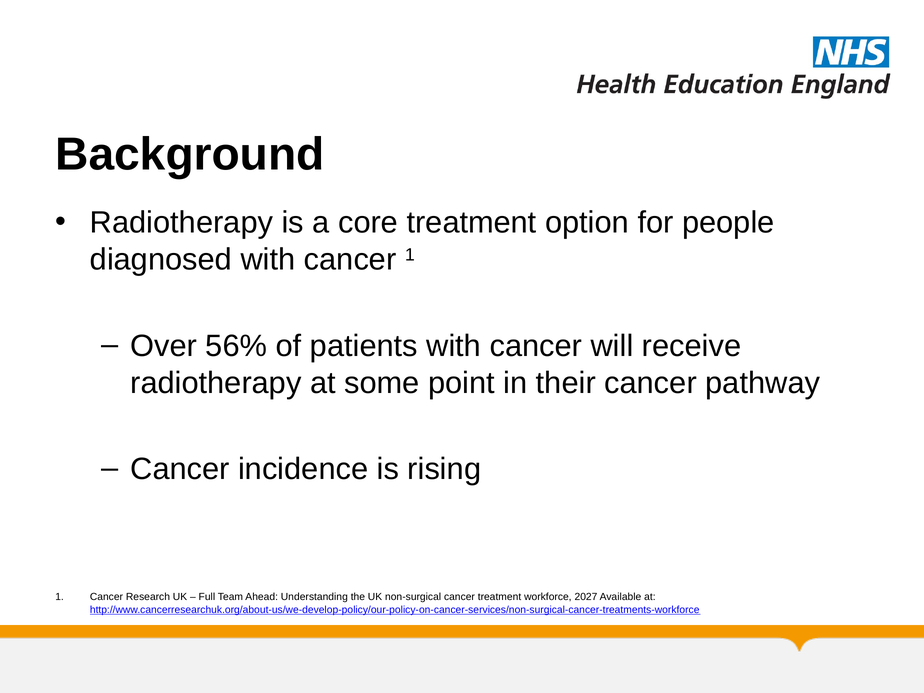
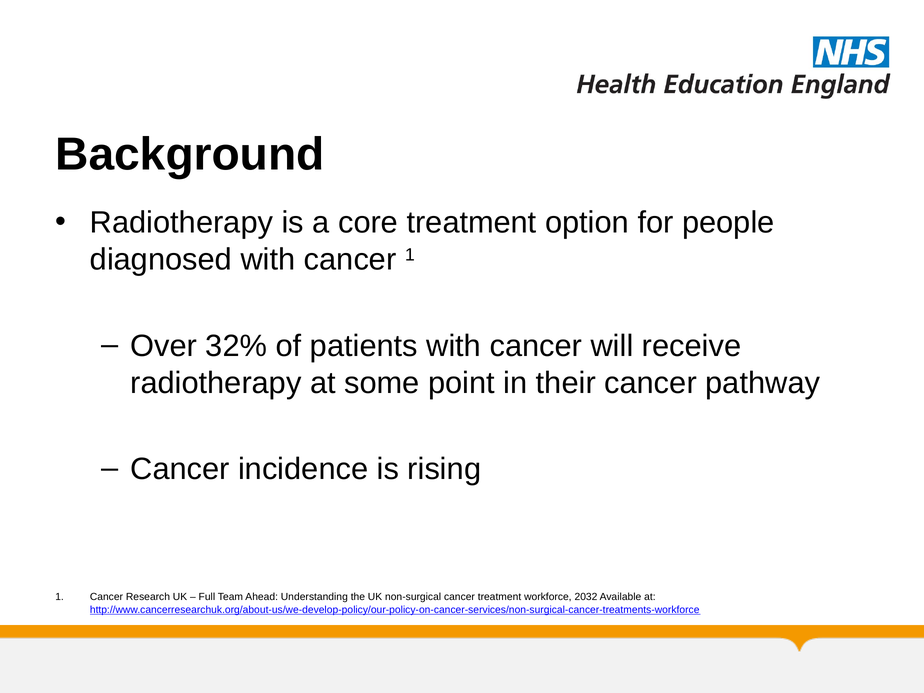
56%: 56% -> 32% (236, 346)
2027: 2027 -> 2032 (586, 597)
